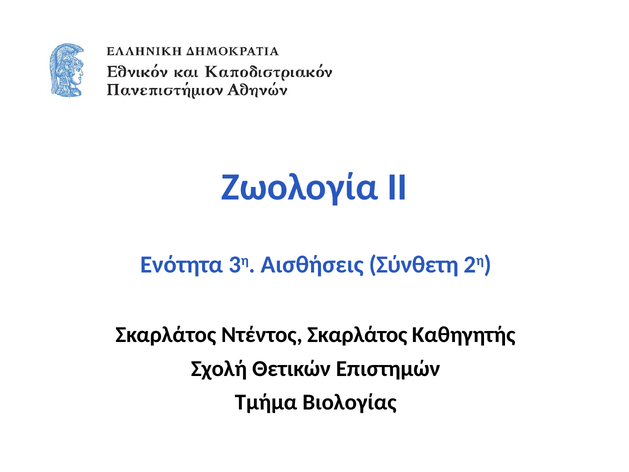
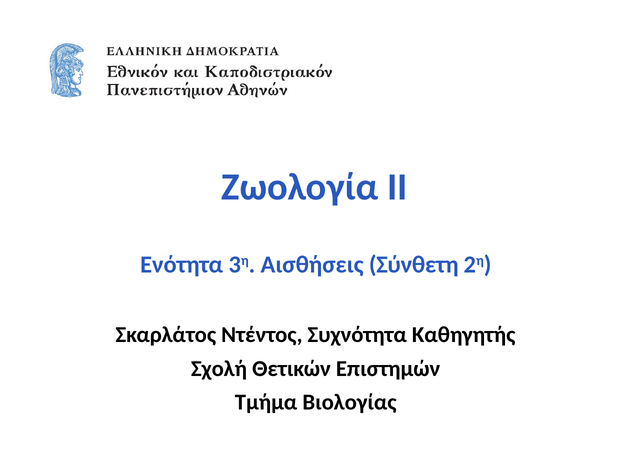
Ντέντος Σκαρλάτος: Σκαρλάτος -> Συχνότητα (357, 335)
